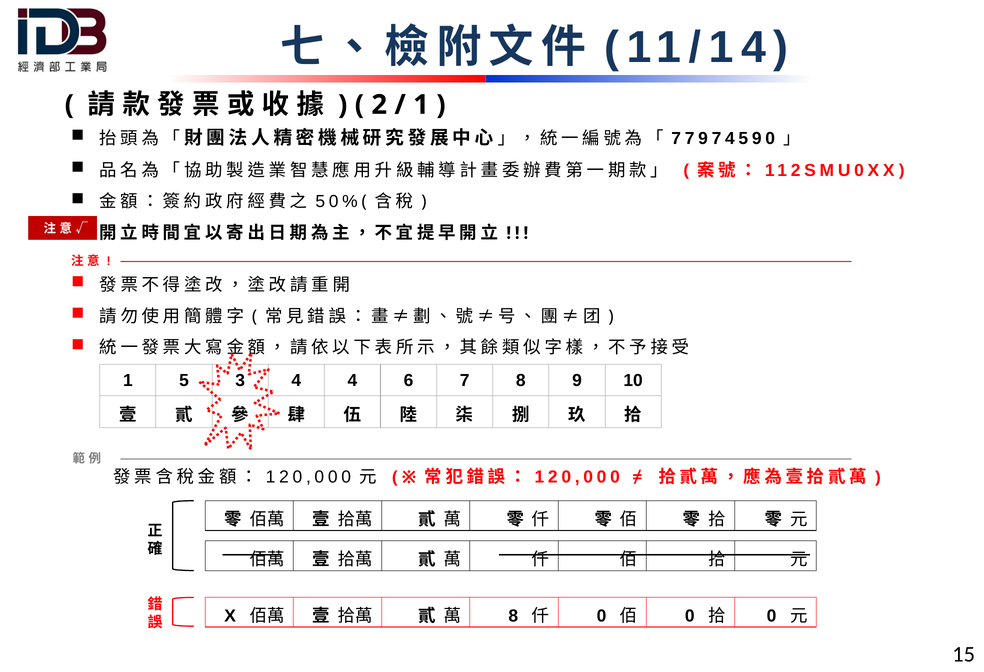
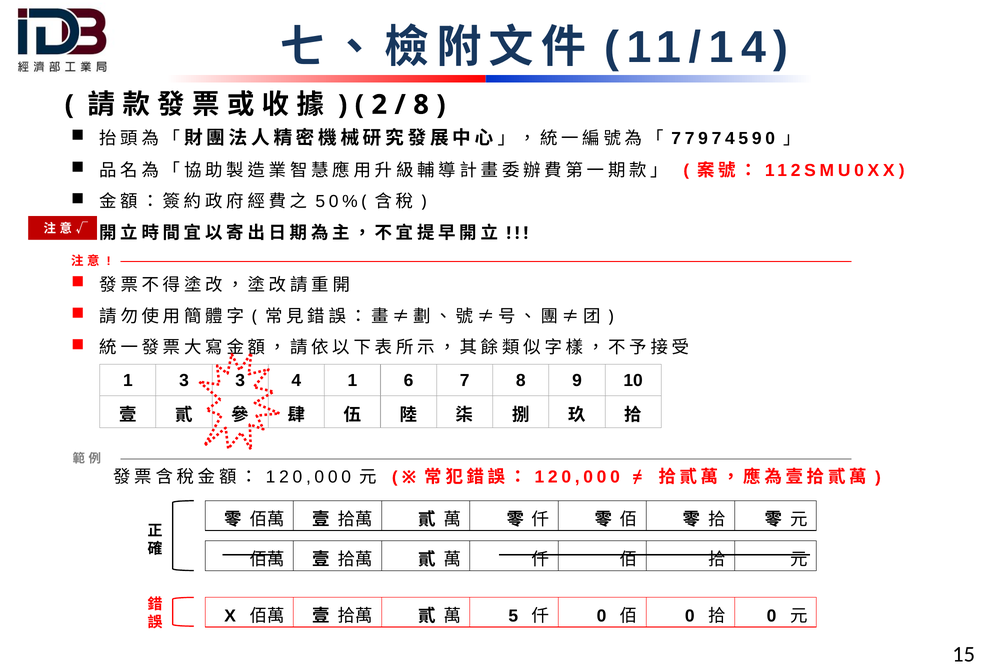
1: 1 -> 8 (421, 105)
1 5: 5 -> 3 (184, 380)
4 4: 4 -> 1 (352, 380)
8: 8 -> 5 (513, 616)
